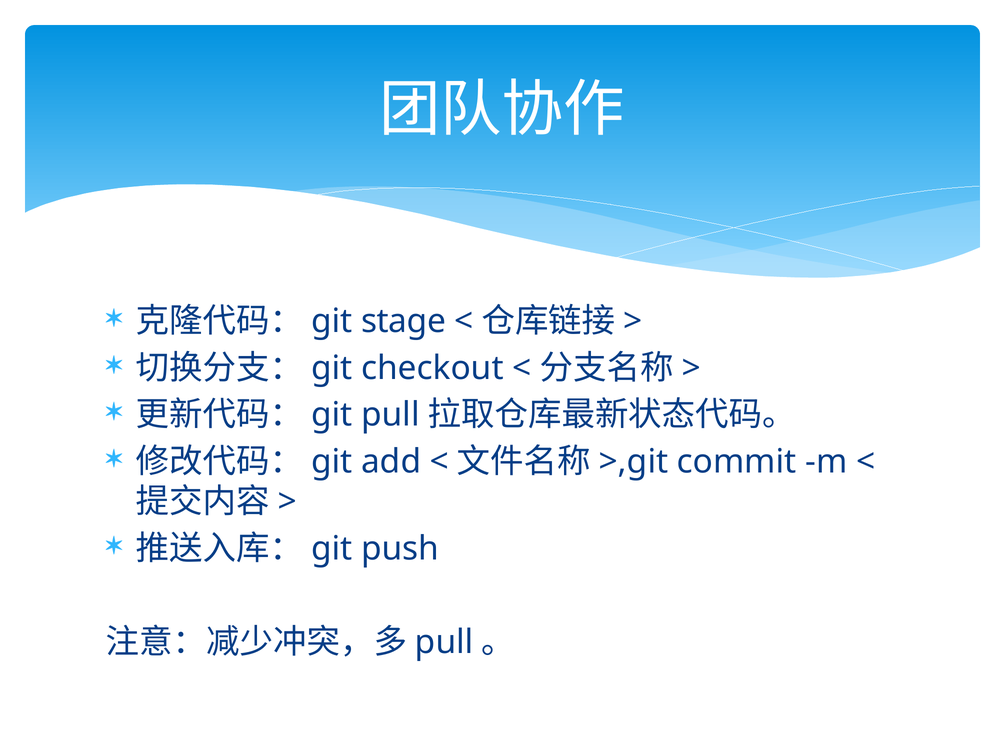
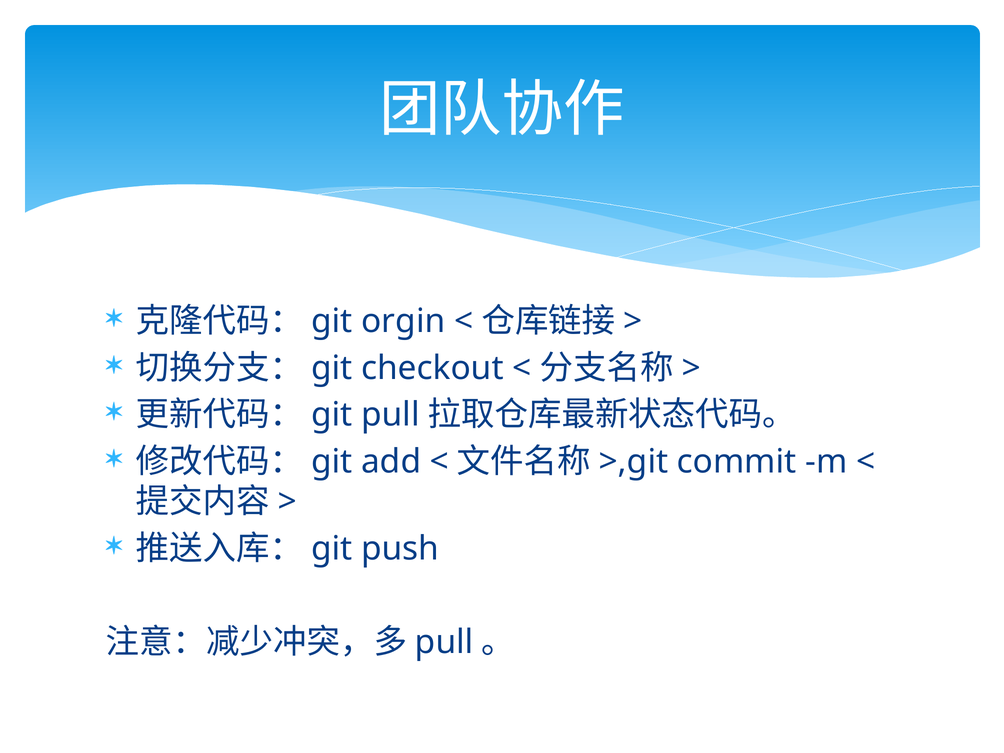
stage: stage -> orgin (403, 321)
